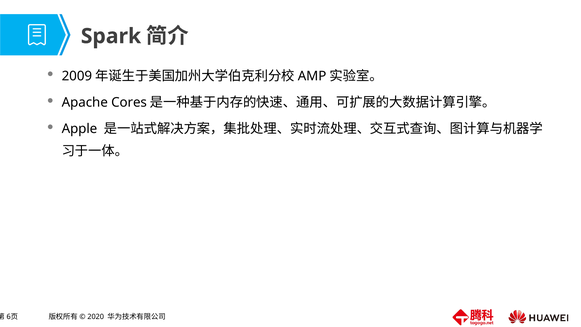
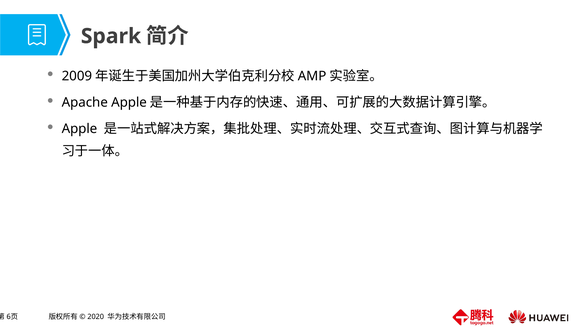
Apache Cores: Cores -> Apple (129, 102)
